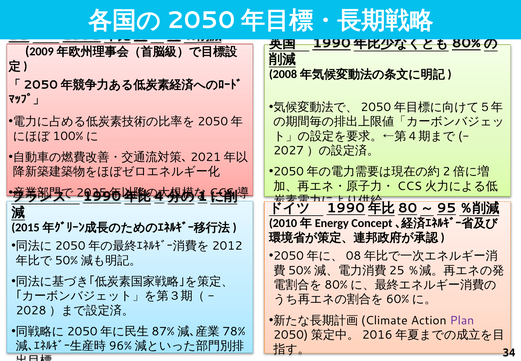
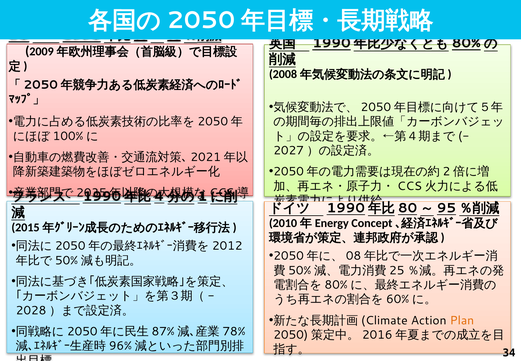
Plan colour: purple -> orange (462, 320)
